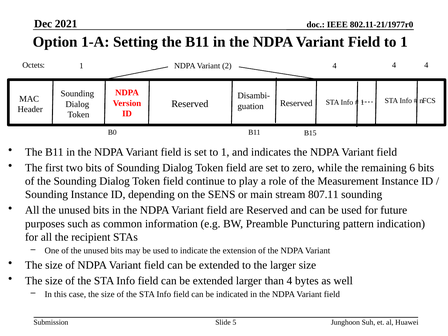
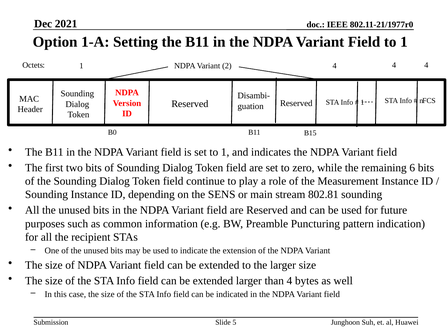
807.11: 807.11 -> 802.81 (323, 195)
